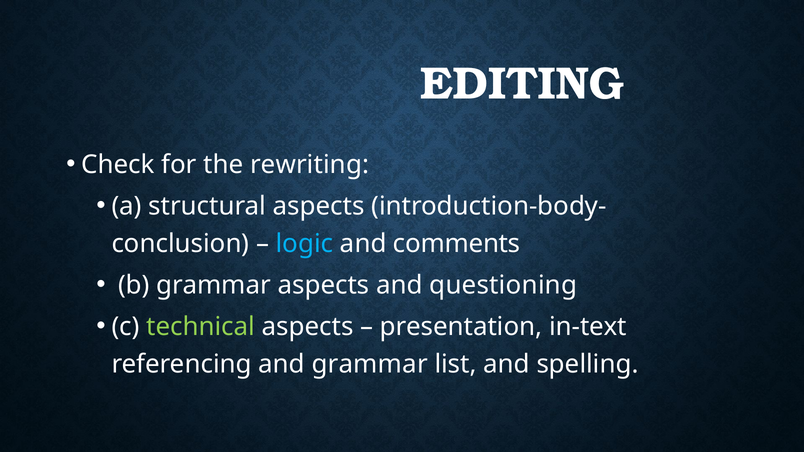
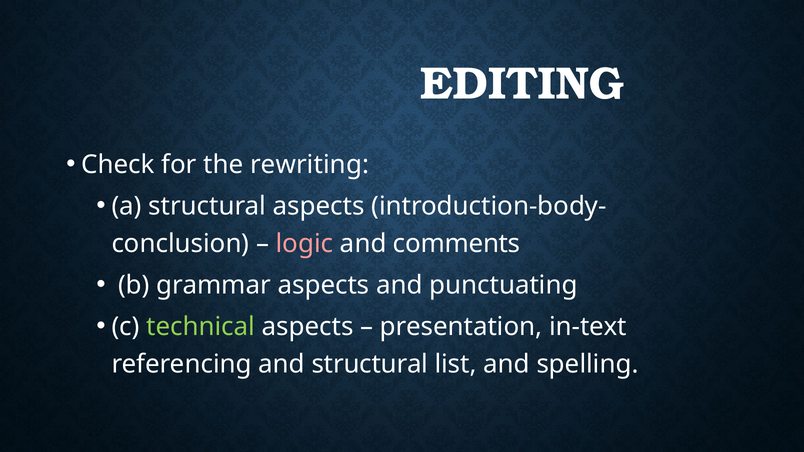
logic colour: light blue -> pink (305, 244)
questioning: questioning -> punctuating (503, 285)
and grammar: grammar -> structural (370, 364)
